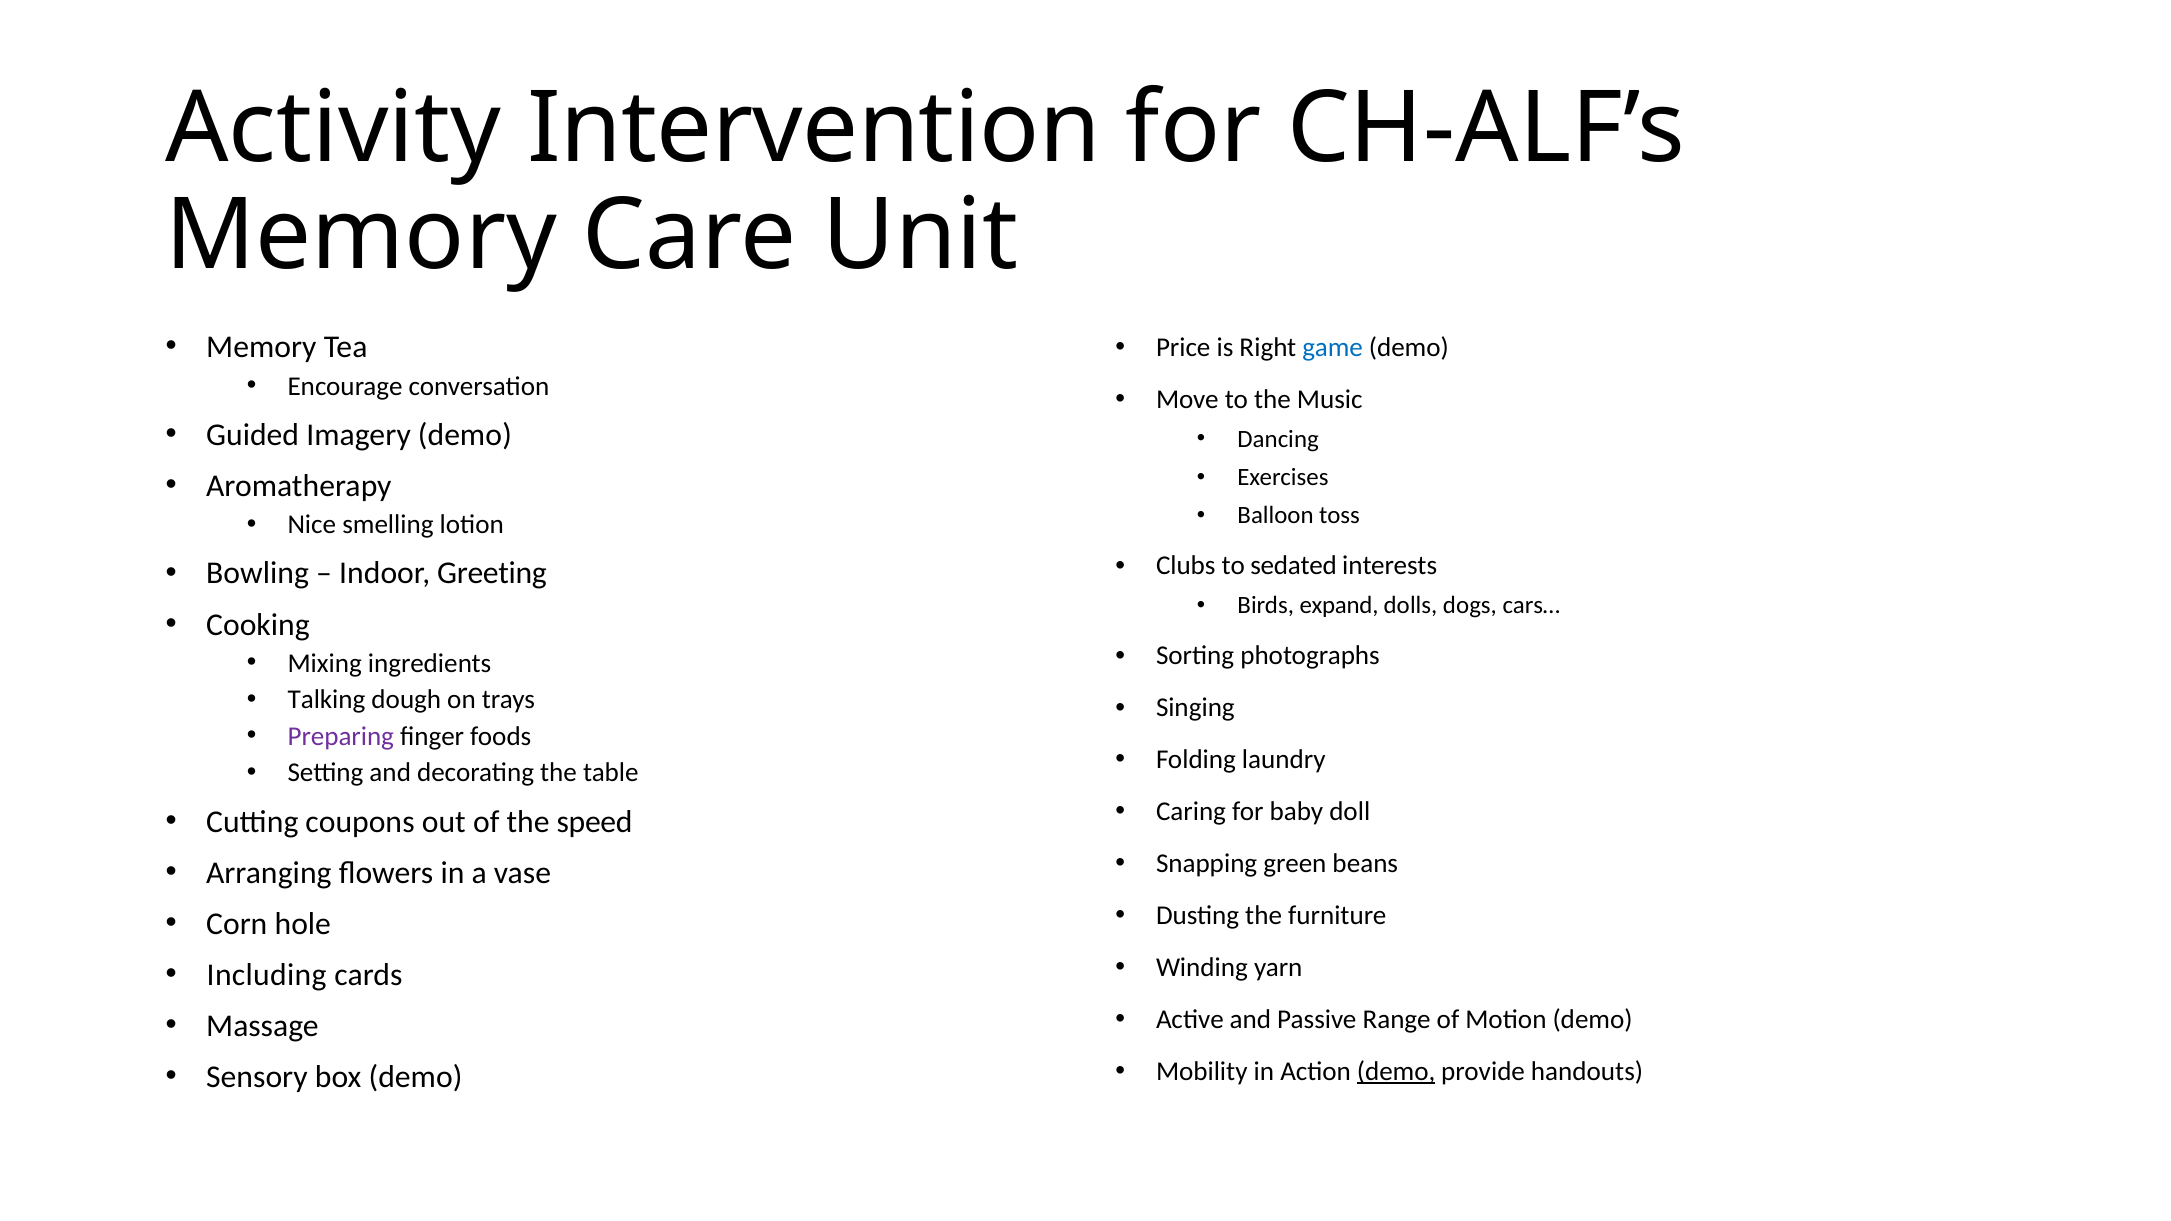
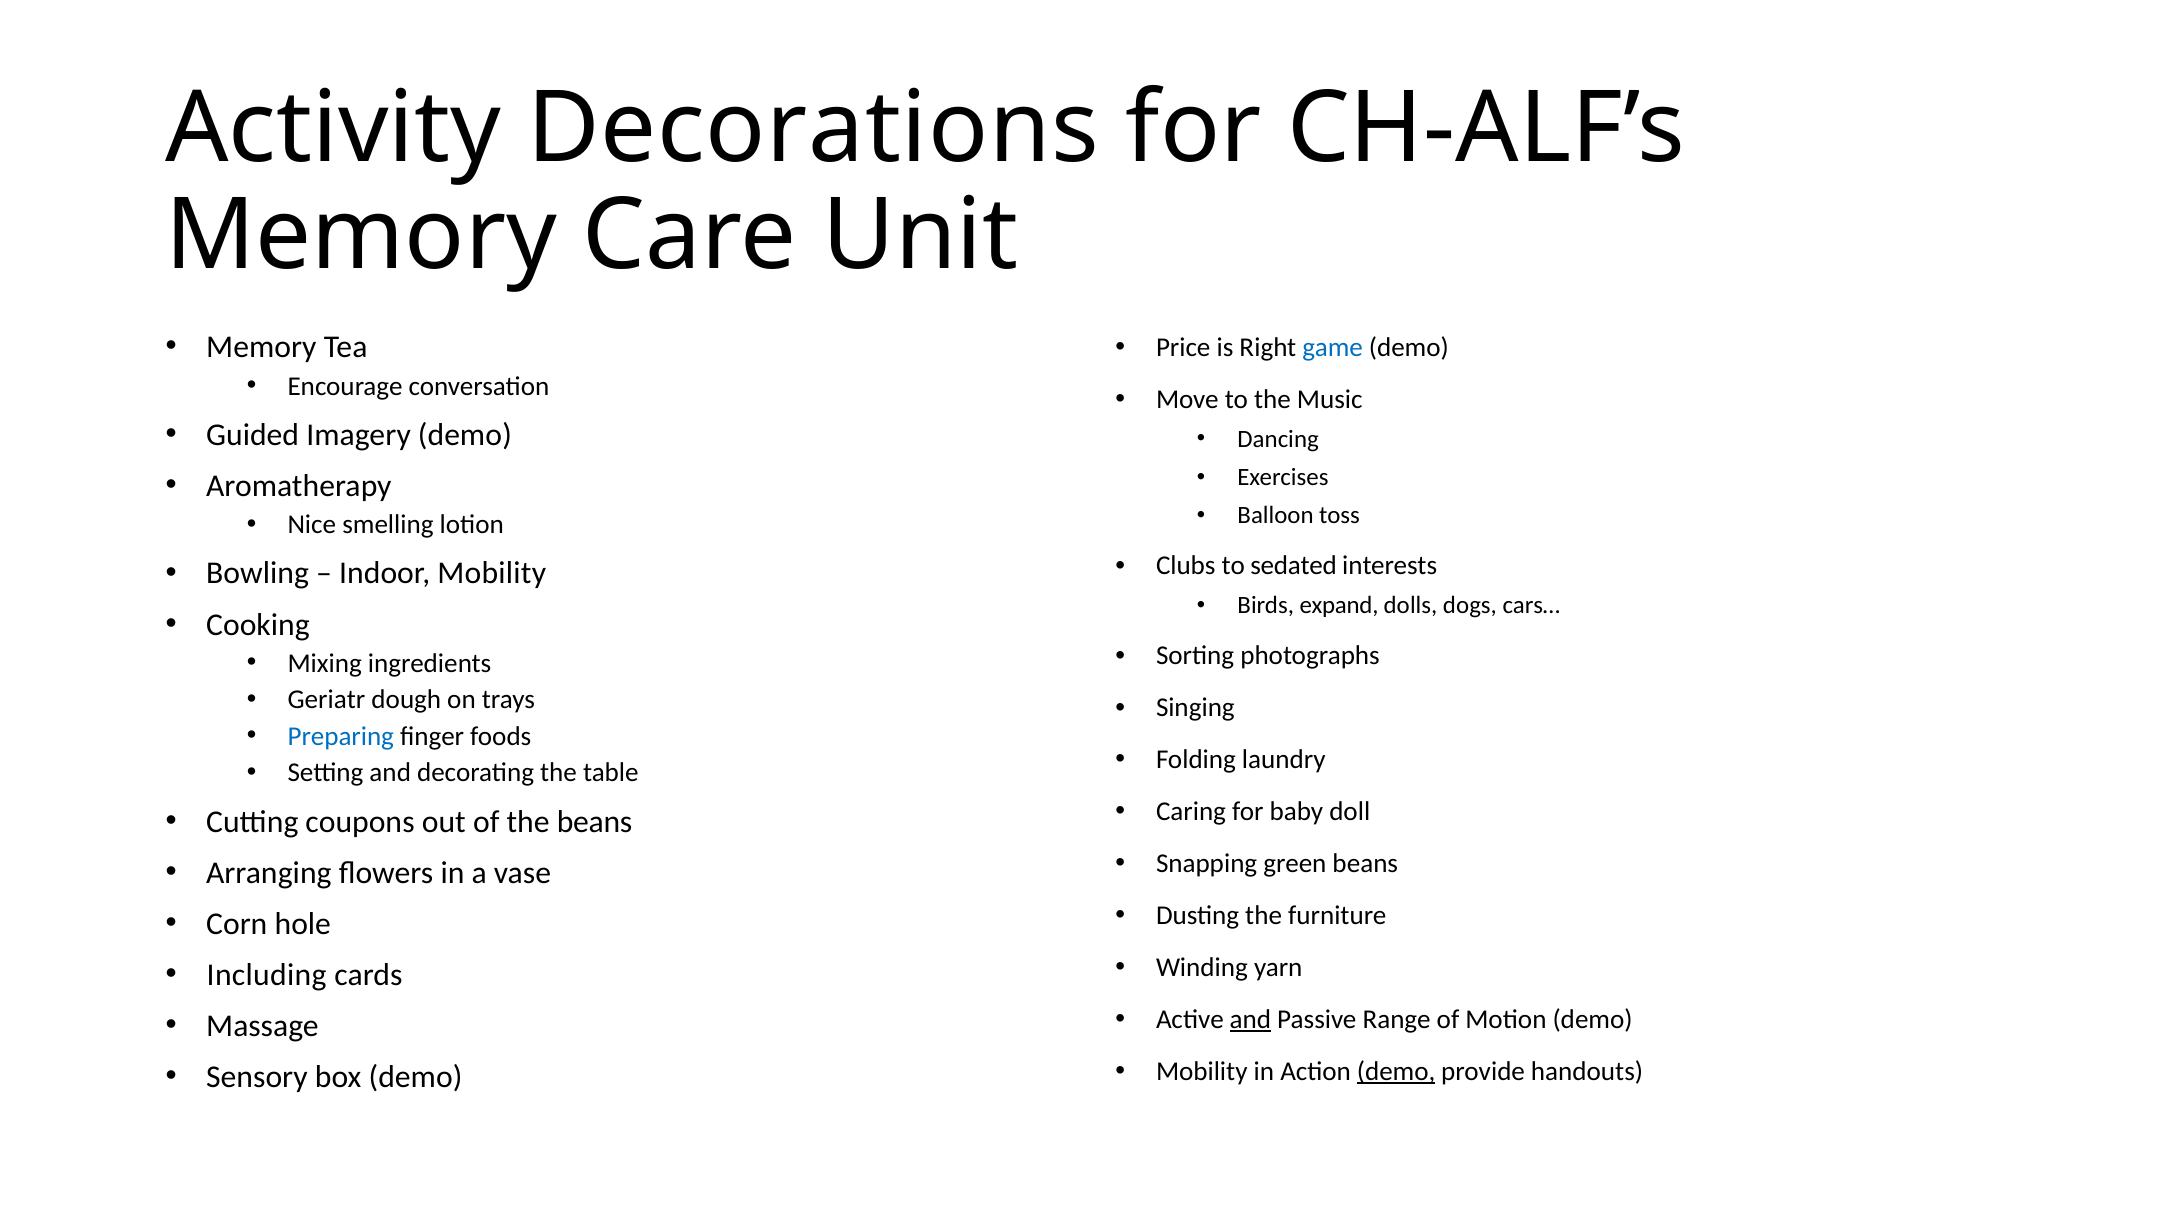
Intervention: Intervention -> Decorations (813, 129)
Indoor Greeting: Greeting -> Mobility (492, 574)
Talking: Talking -> Geriatr (326, 700)
Preparing colour: purple -> blue (341, 737)
the speed: speed -> beans (595, 822)
and underline: none -> present (1250, 1020)
